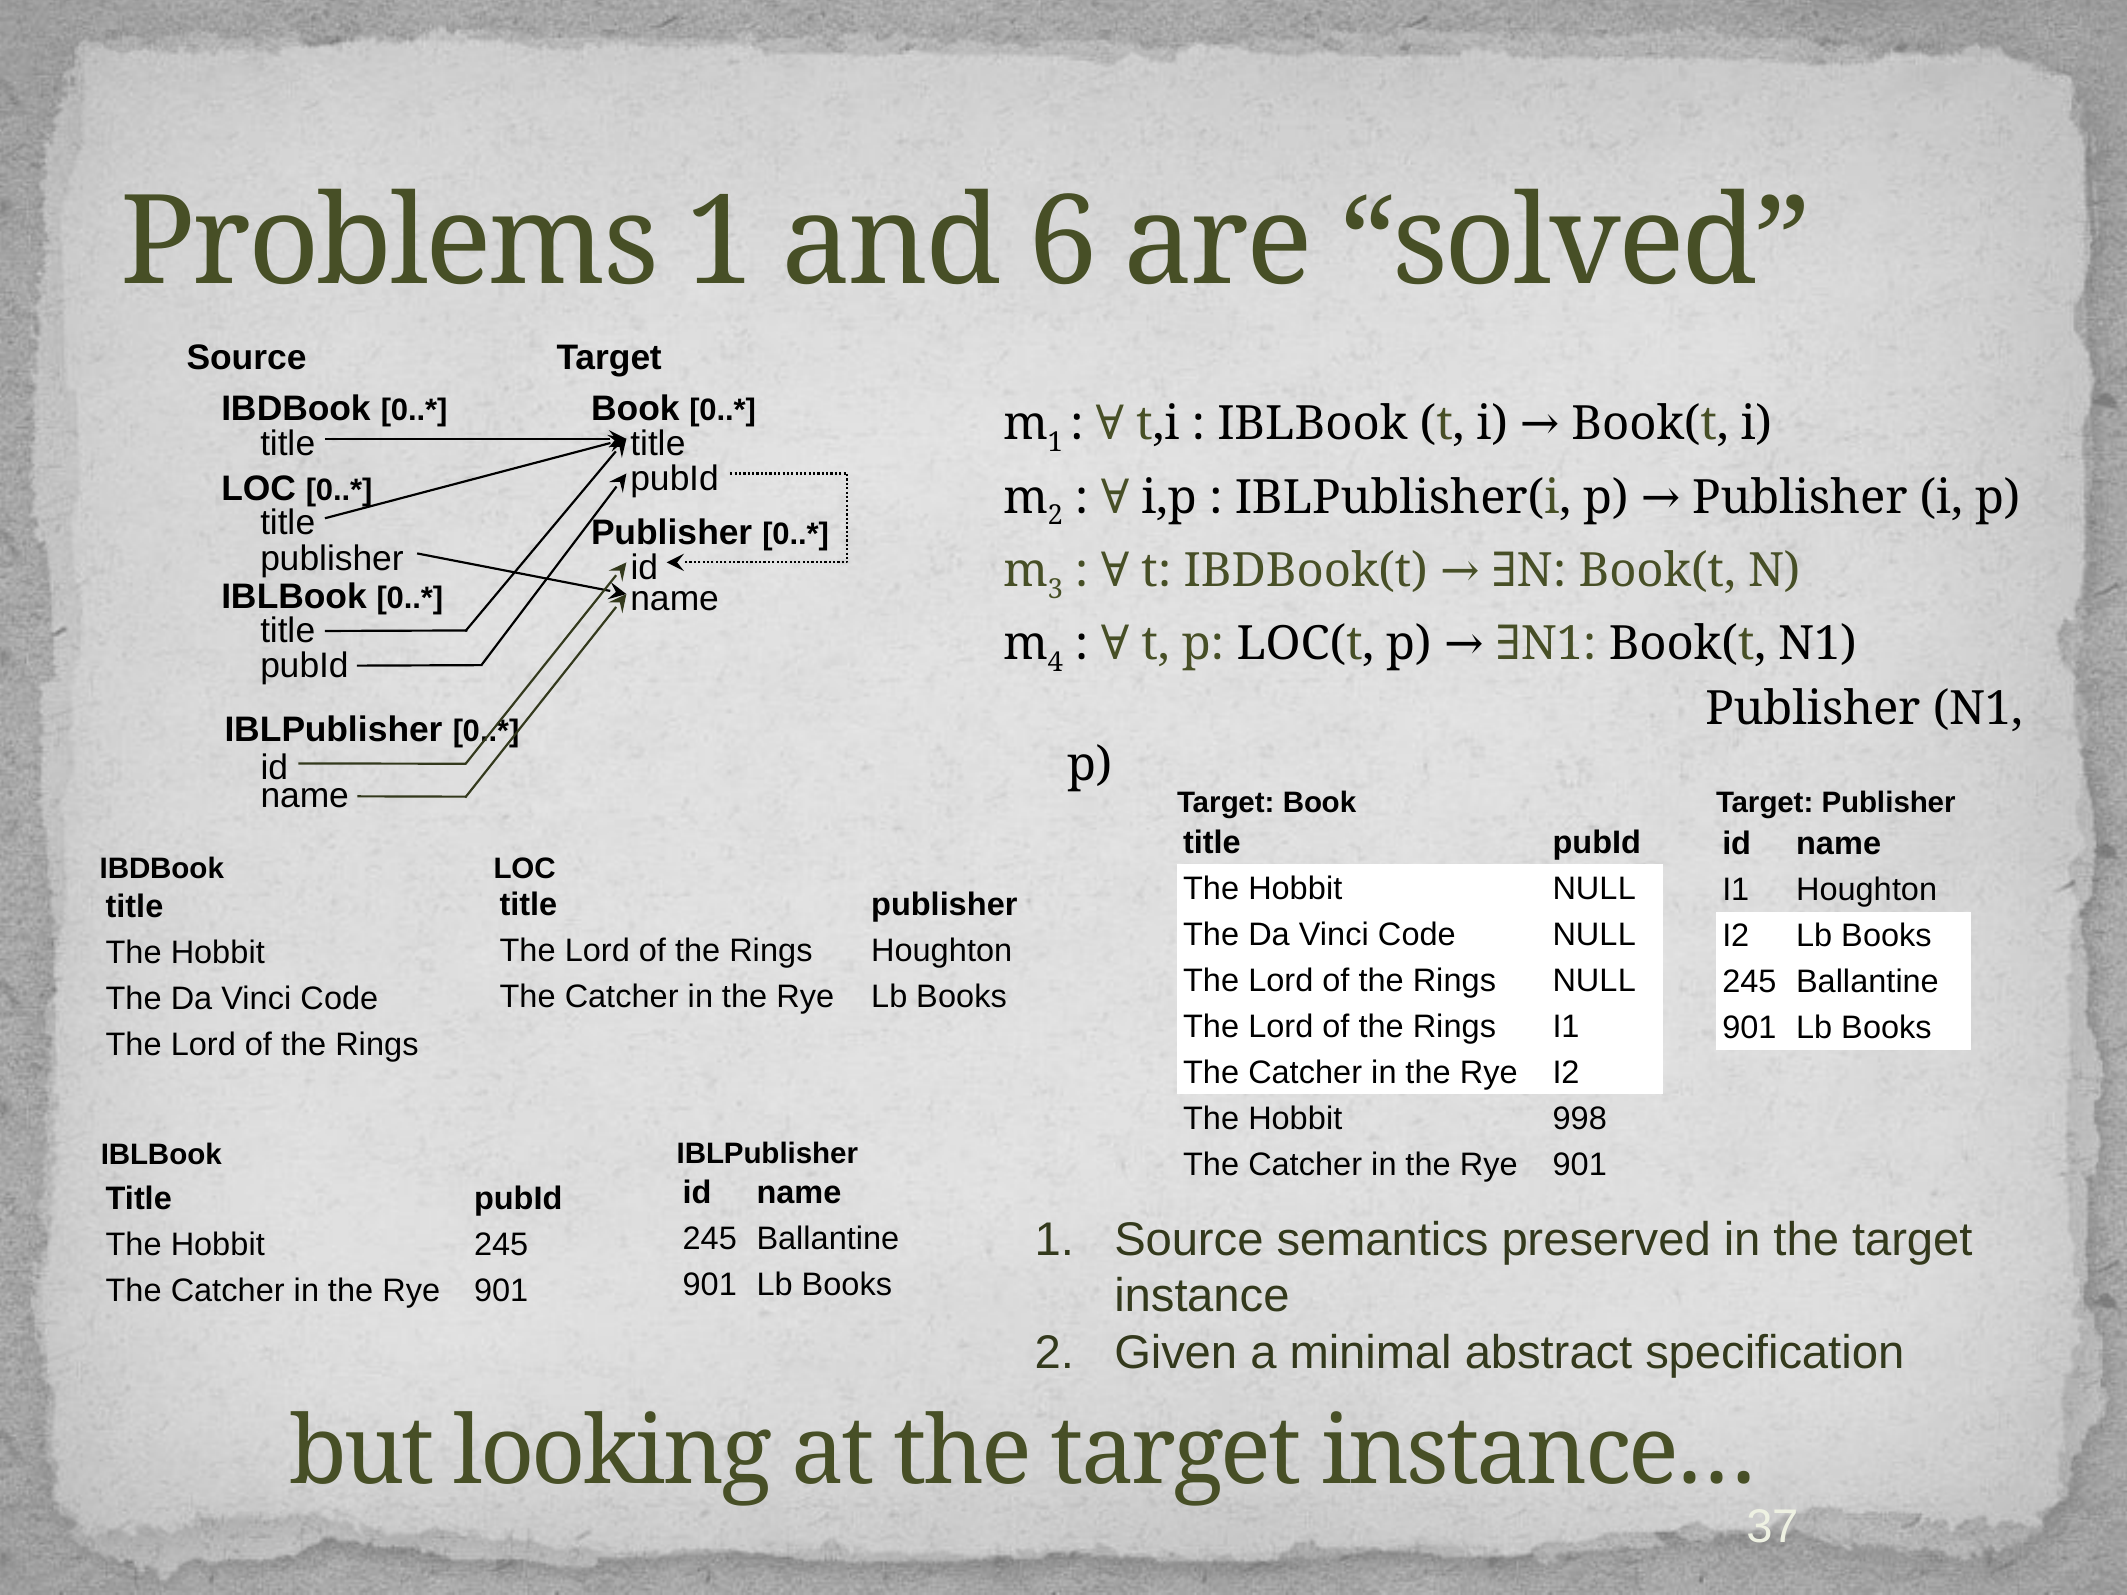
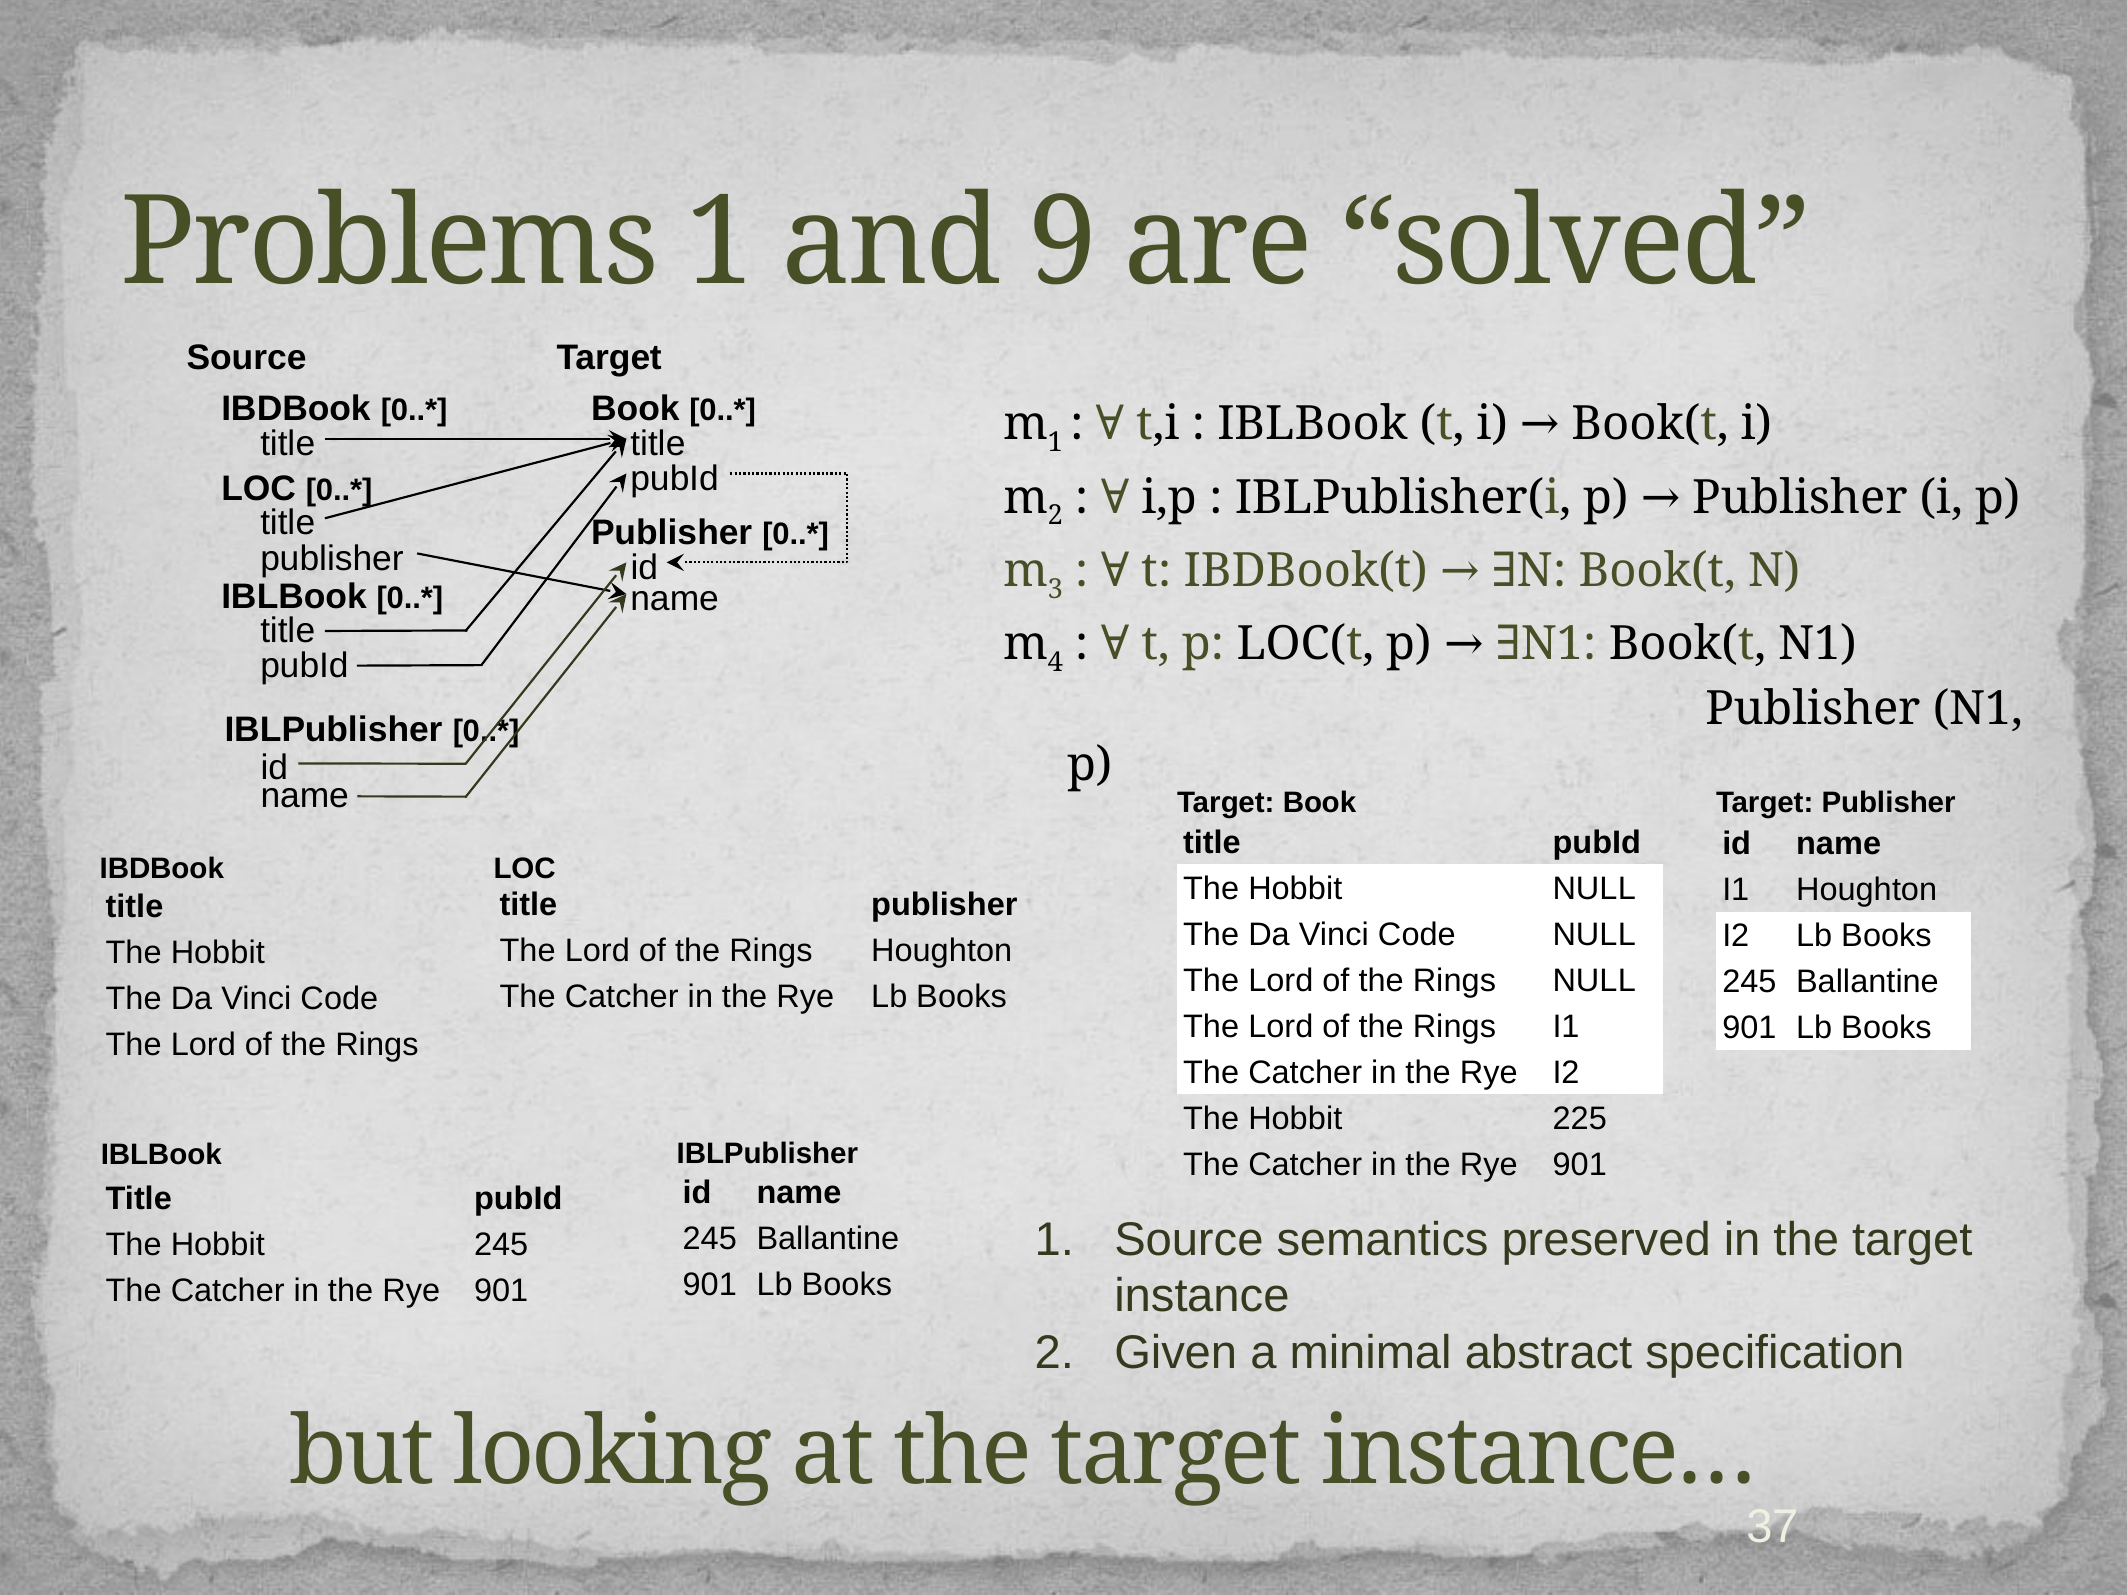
6: 6 -> 9 (1063, 243)
998: 998 -> 225 (1580, 1119)
